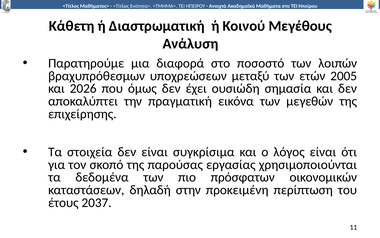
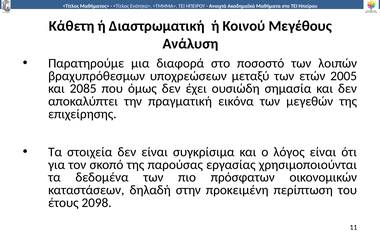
2026: 2026 -> 2085 (83, 88)
2037: 2037 -> 2098 (97, 202)
